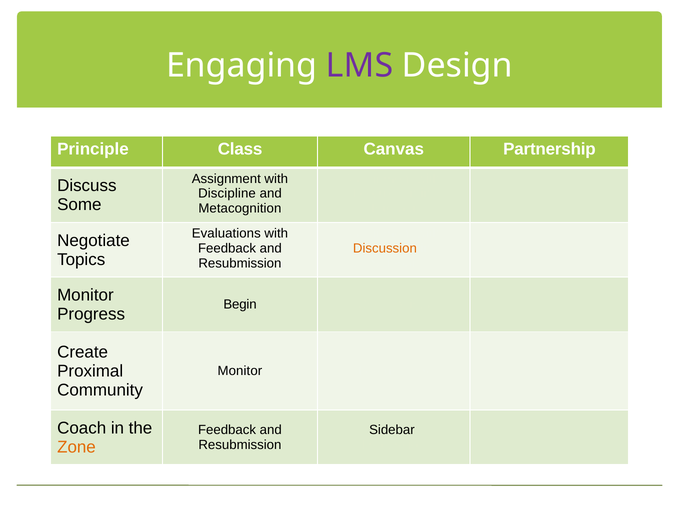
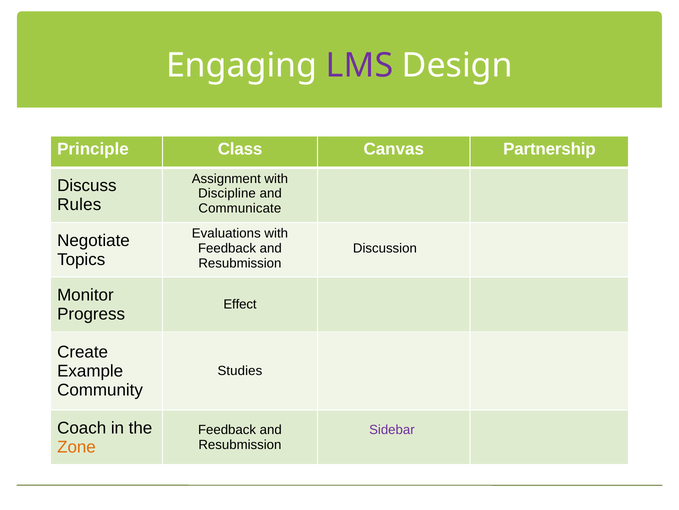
Some: Some -> Rules (79, 205)
Metacognition: Metacognition -> Communicate (240, 208)
Discussion colour: orange -> black (385, 248)
Begin: Begin -> Effect (240, 304)
Proximal: Proximal -> Example (90, 371)
Monitor: Monitor -> Studies (240, 371)
Sidebar colour: black -> purple (392, 429)
